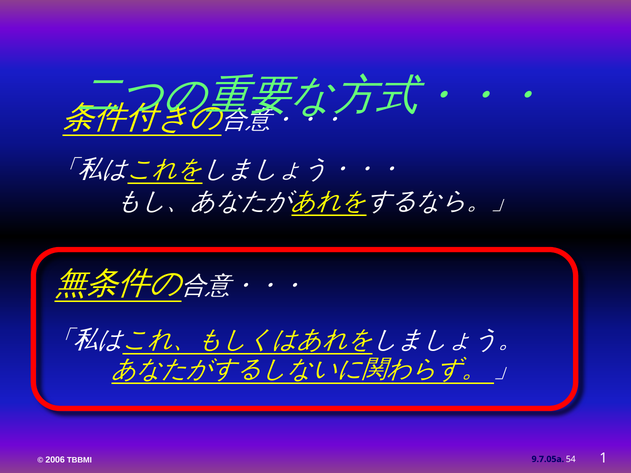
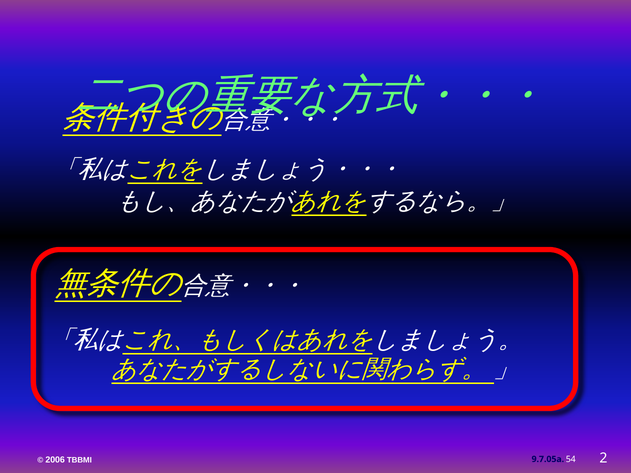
1: 1 -> 2 (603, 459)
